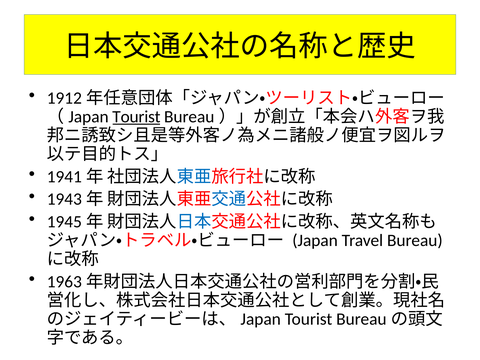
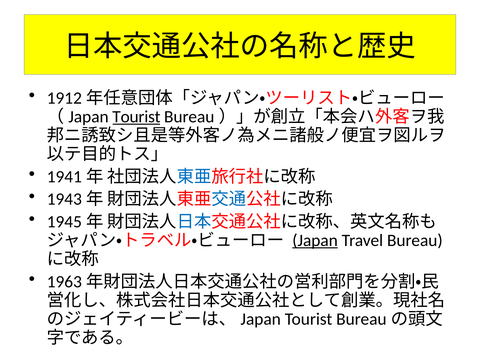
Japan underline: none -> present (315, 240)
